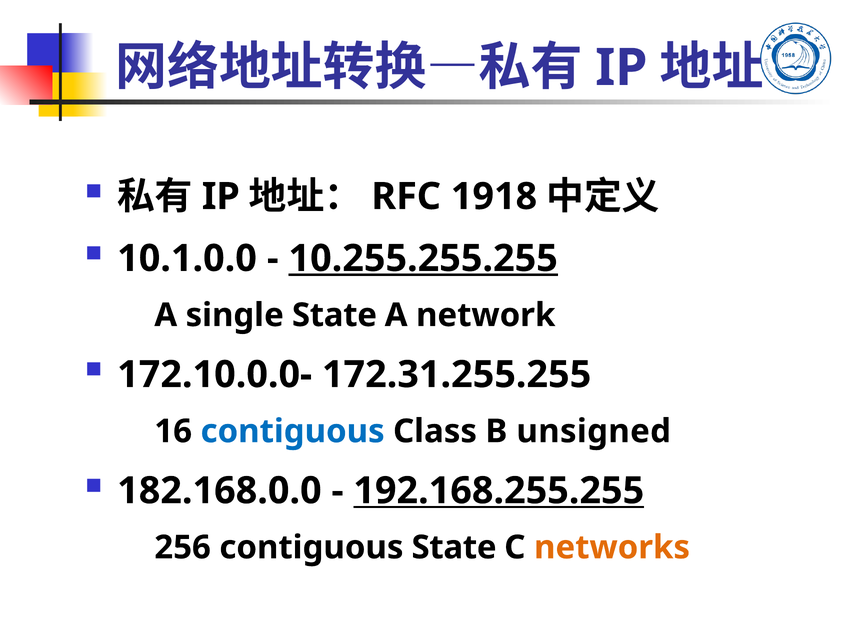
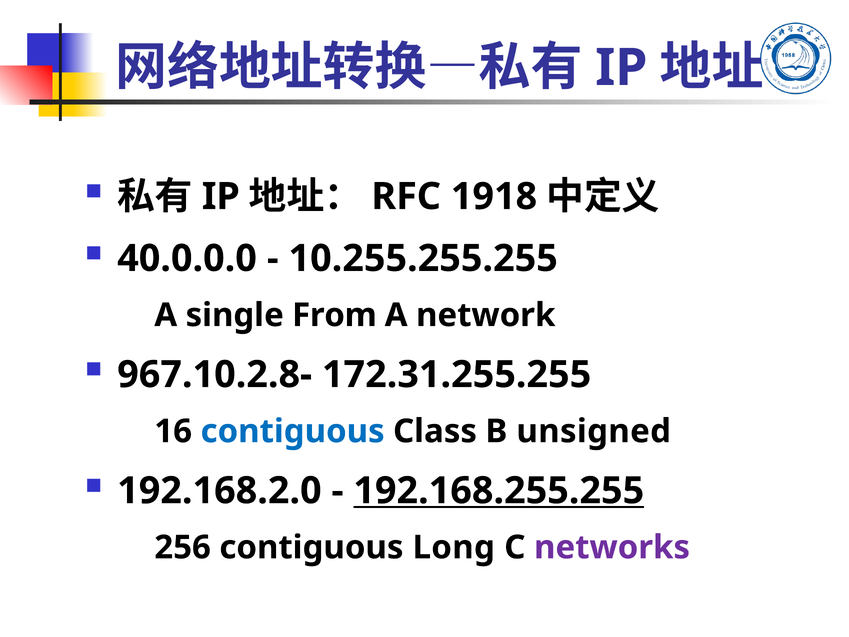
10.1.0.0: 10.1.0.0 -> 40.0.0.0 (187, 258)
10.255.255.255 underline: present -> none (423, 258)
single State: State -> From (334, 315)
172.10.0.0-: 172.10.0.0- -> 967.10.2.8- (215, 374)
182.168.0.0: 182.168.0.0 -> 192.168.2.0 (219, 491)
contiguous State: State -> Long (454, 547)
networks colour: orange -> purple (612, 547)
